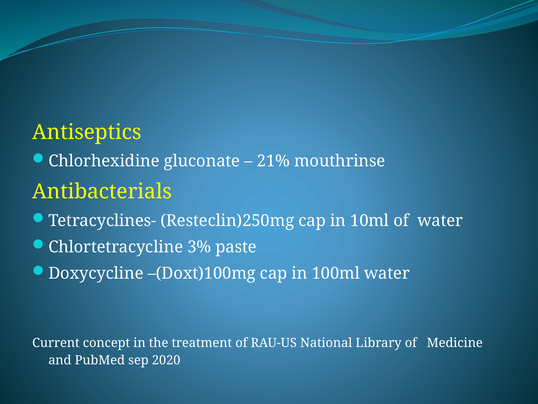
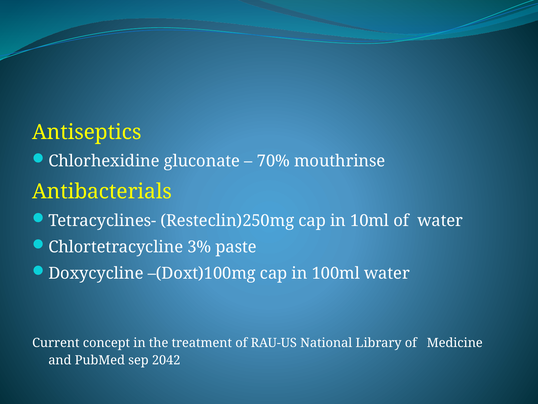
21%: 21% -> 70% (273, 161)
2020: 2020 -> 2042 (166, 360)
